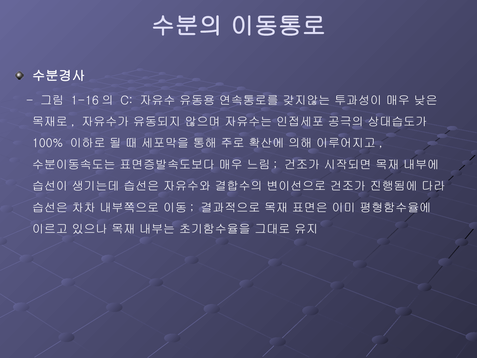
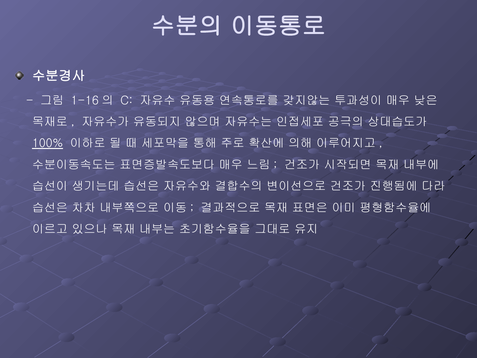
100% underline: none -> present (48, 143)
